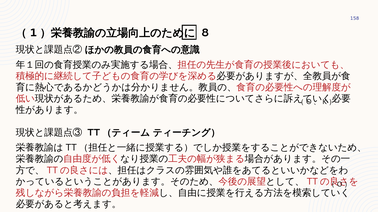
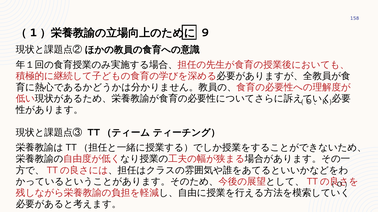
8: 8 -> 9 (205, 33)
